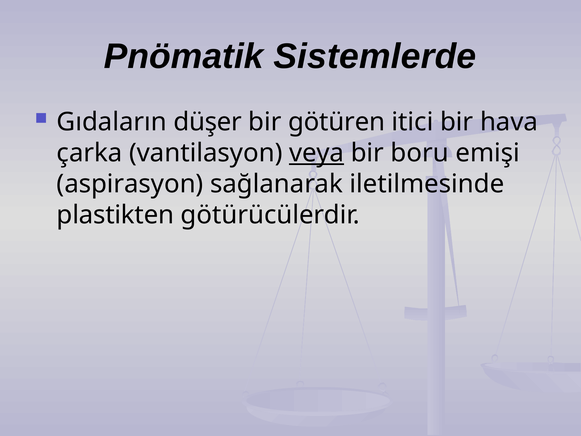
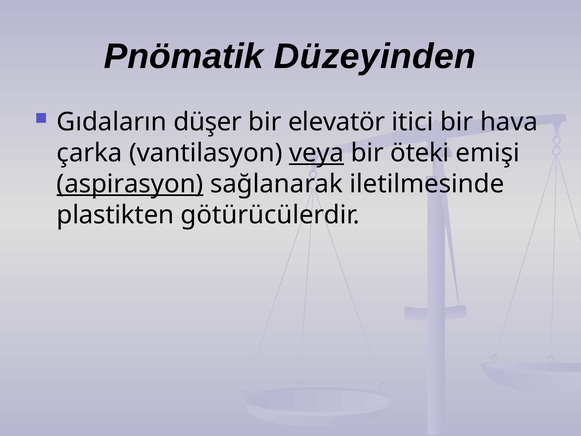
Sistemlerde: Sistemlerde -> Düzeyinden (375, 56)
götüren: götüren -> elevatör (337, 122)
boru: boru -> öteki (420, 153)
aspirasyon underline: none -> present (130, 184)
